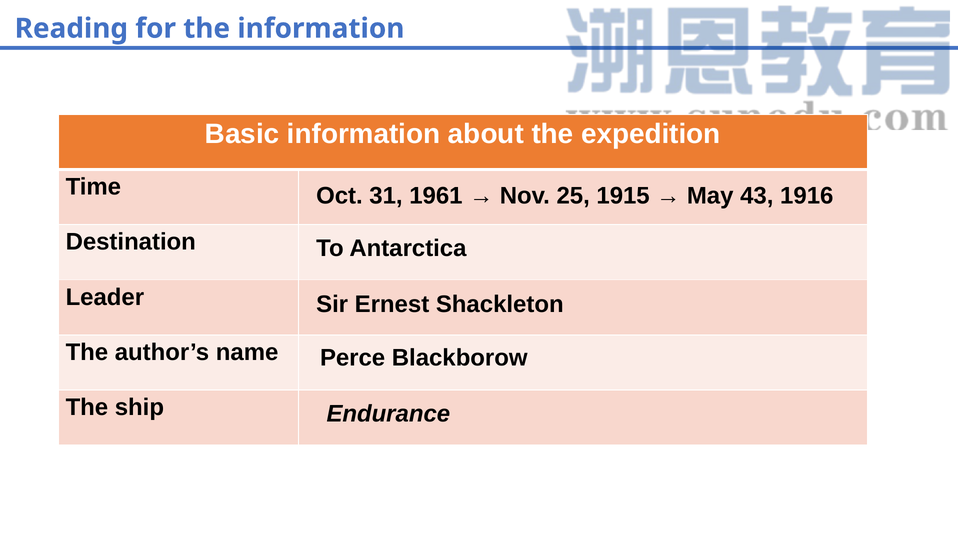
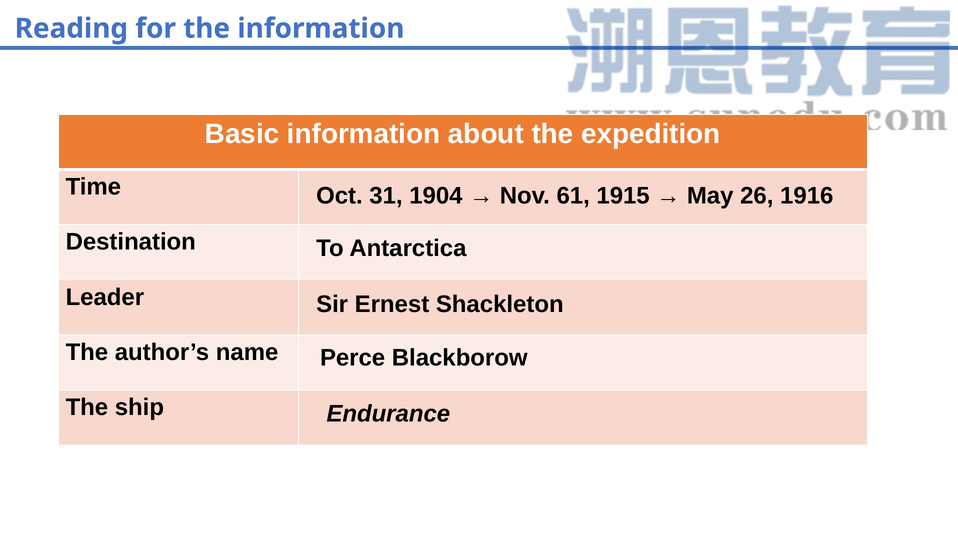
1961: 1961 -> 1904 (436, 196)
25: 25 -> 61 (573, 196)
43: 43 -> 26 (757, 196)
